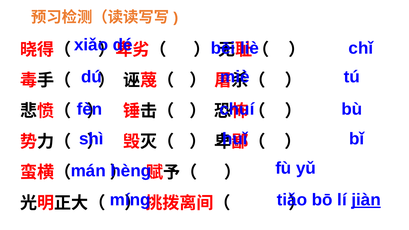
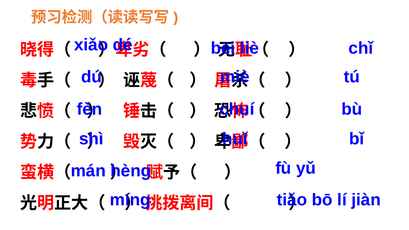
jiàn underline: present -> none (366, 200)
